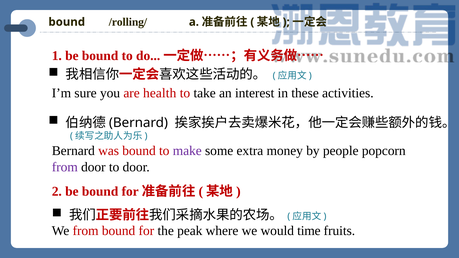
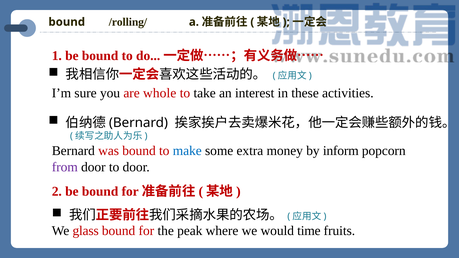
health: health -> whole (160, 93)
make colour: purple -> blue (187, 151)
people: people -> inform (341, 151)
We from: from -> glass (86, 231)
